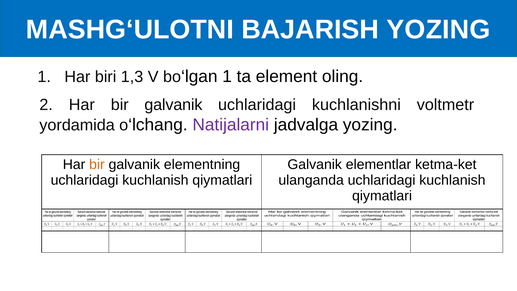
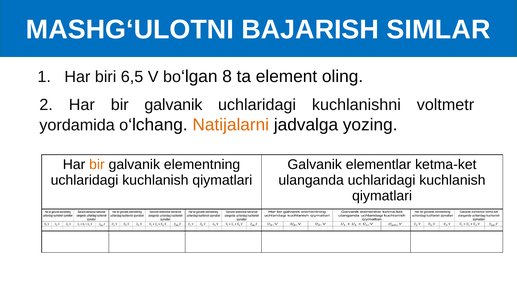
BAJARISH YOZING: YOZING -> SIMLAR (439, 30)
1,3: 1,3 -> 6,5 (132, 77)
bo‘lgan 1: 1 -> 8 (227, 76)
Natijalarni colour: purple -> orange (231, 125)
